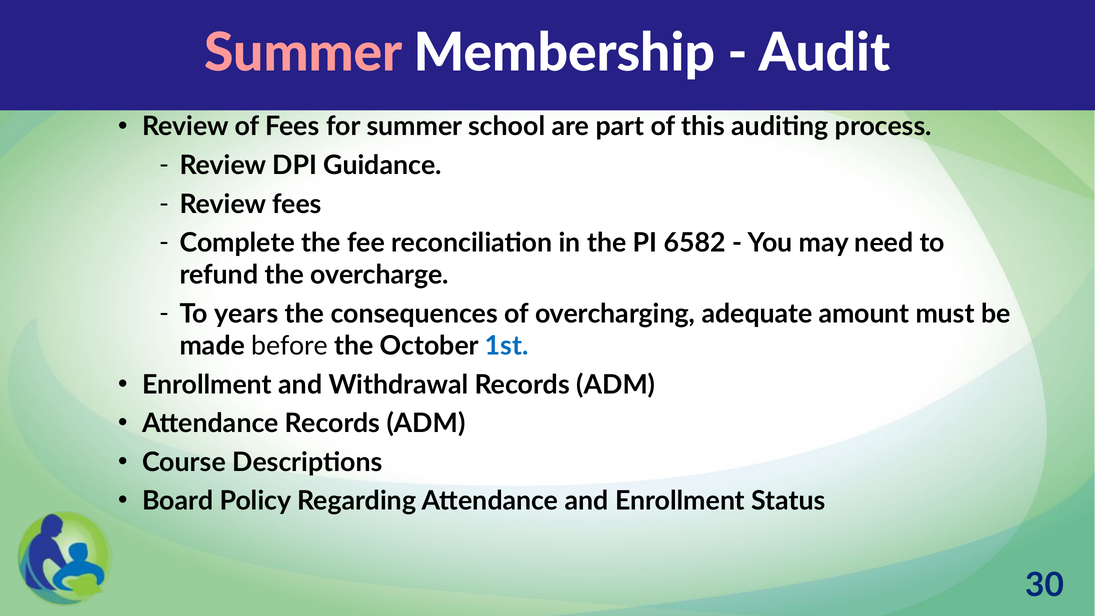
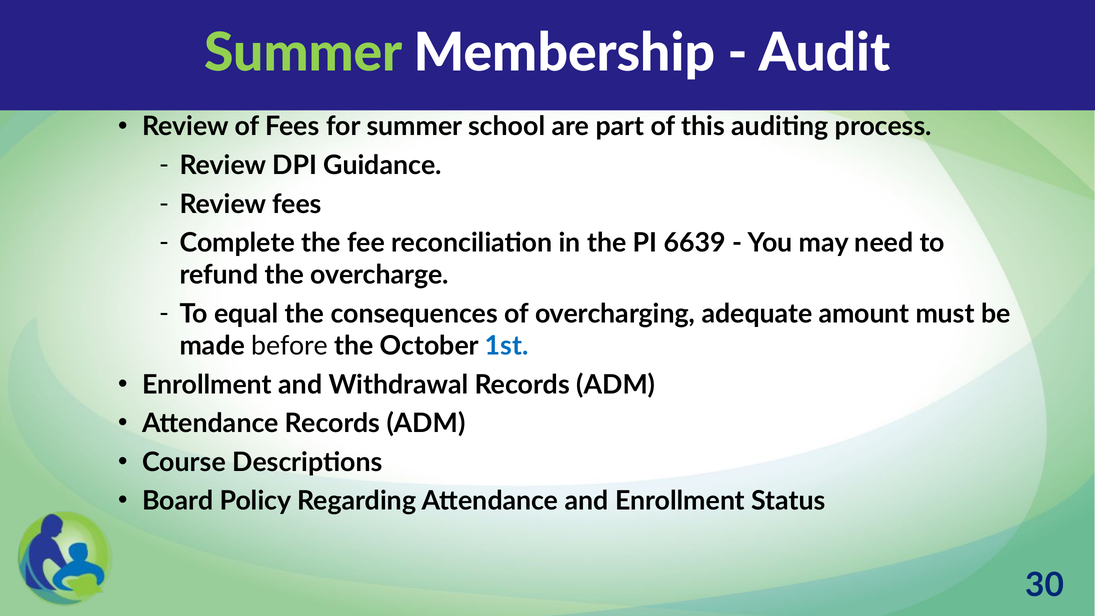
Summer colour: pink -> light green (303, 53)
6582: 6582 -> 6639 (695, 243)
years: years -> equal (246, 314)
